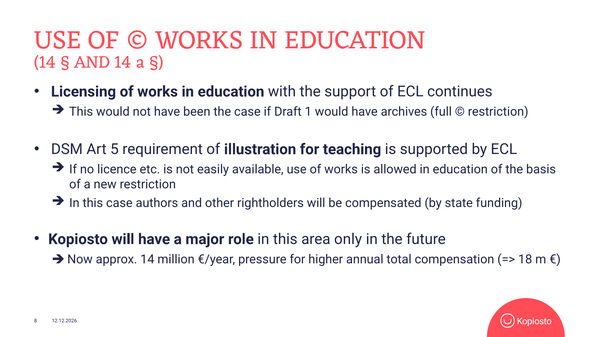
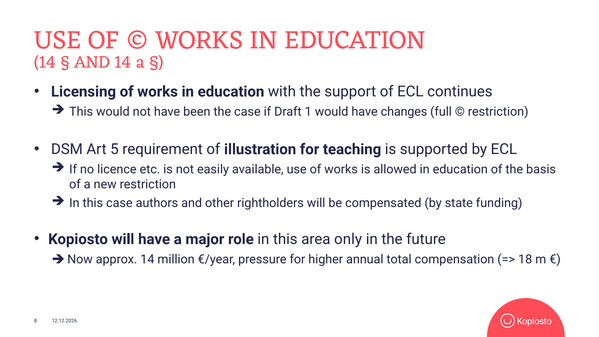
archives: archives -> changes (404, 112)
